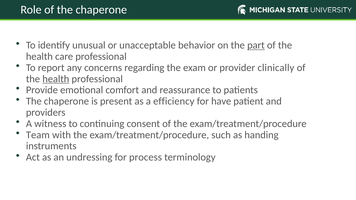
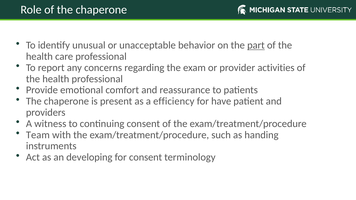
clinically: clinically -> activities (276, 68)
health underline: present -> none (56, 79)
undressing: undressing -> developing (89, 157)
for process: process -> consent (146, 157)
